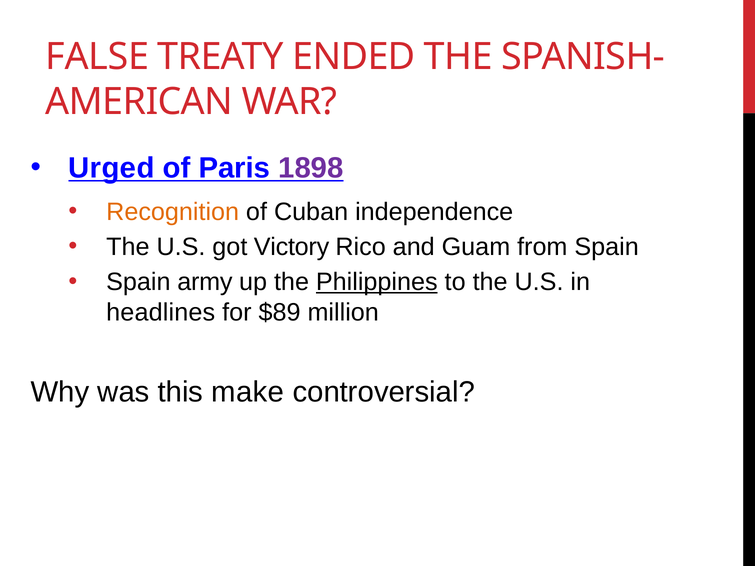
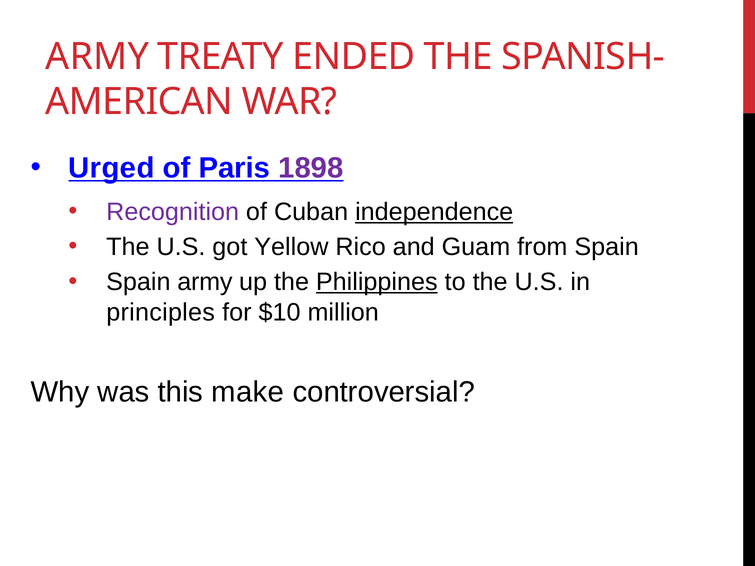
FALSE: FALSE -> ARMY (97, 57)
Recognition colour: orange -> purple (173, 212)
independence underline: none -> present (434, 212)
Victory: Victory -> Yellow (291, 247)
headlines: headlines -> principles (161, 312)
$89: $89 -> $10 (280, 312)
